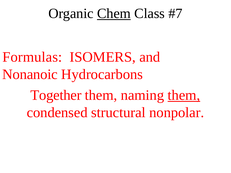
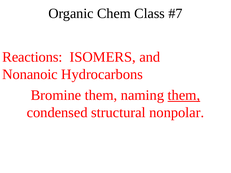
Chem underline: present -> none (114, 13)
Formulas: Formulas -> Reactions (32, 57)
Together: Together -> Bromine (56, 95)
